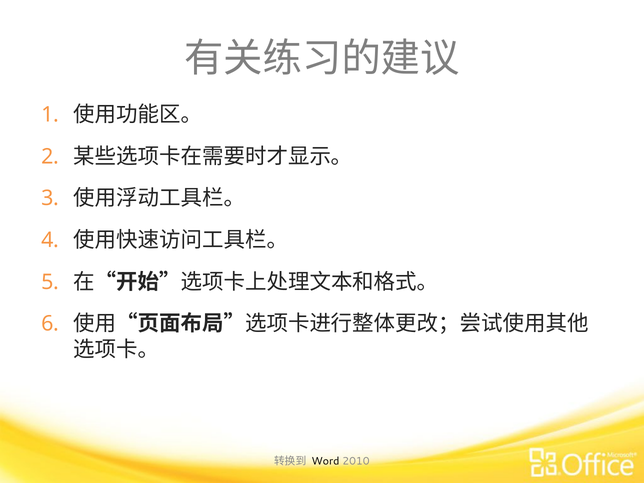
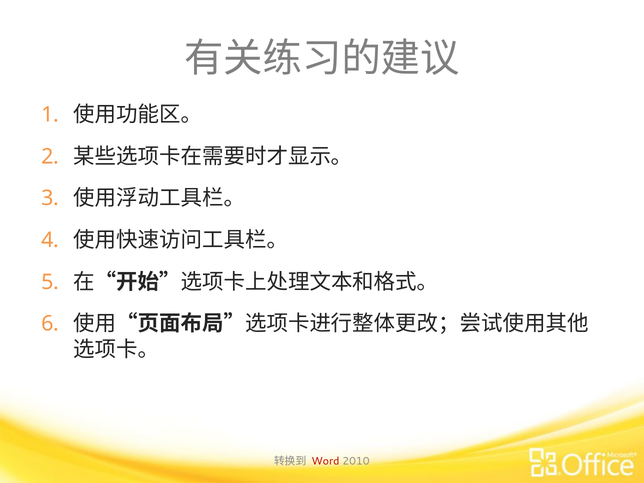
Word colour: black -> red (325, 461)
